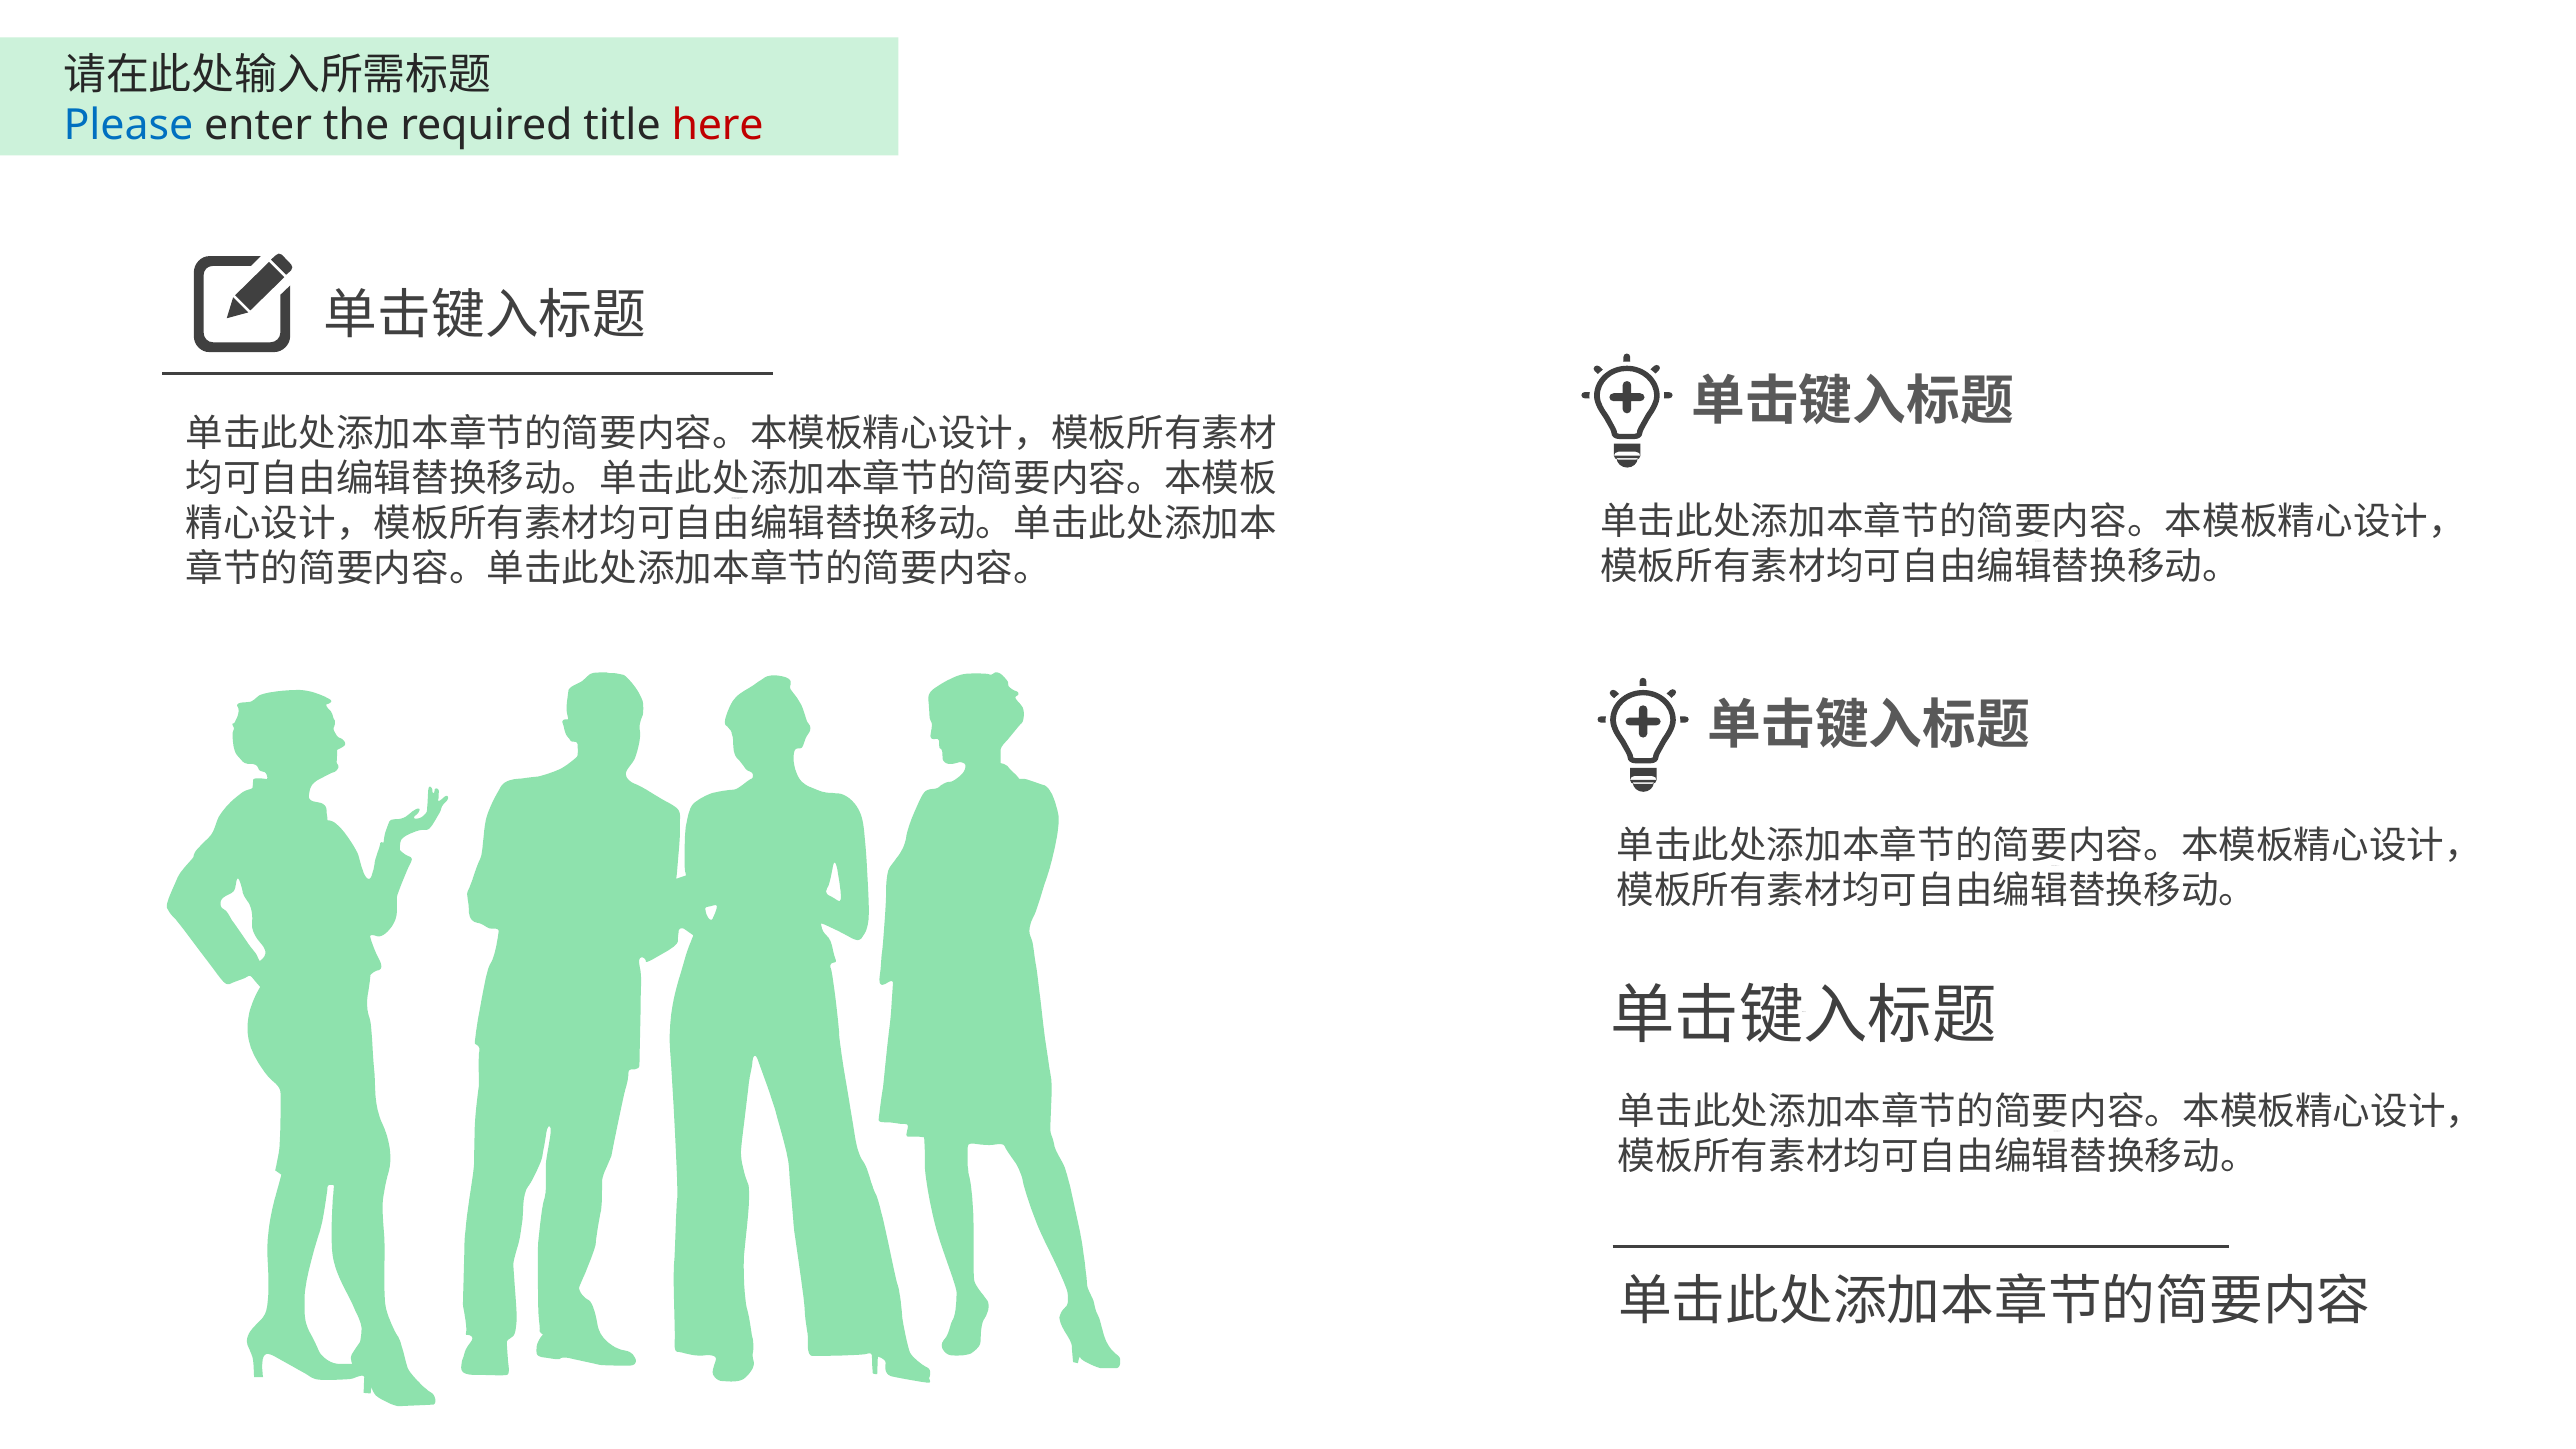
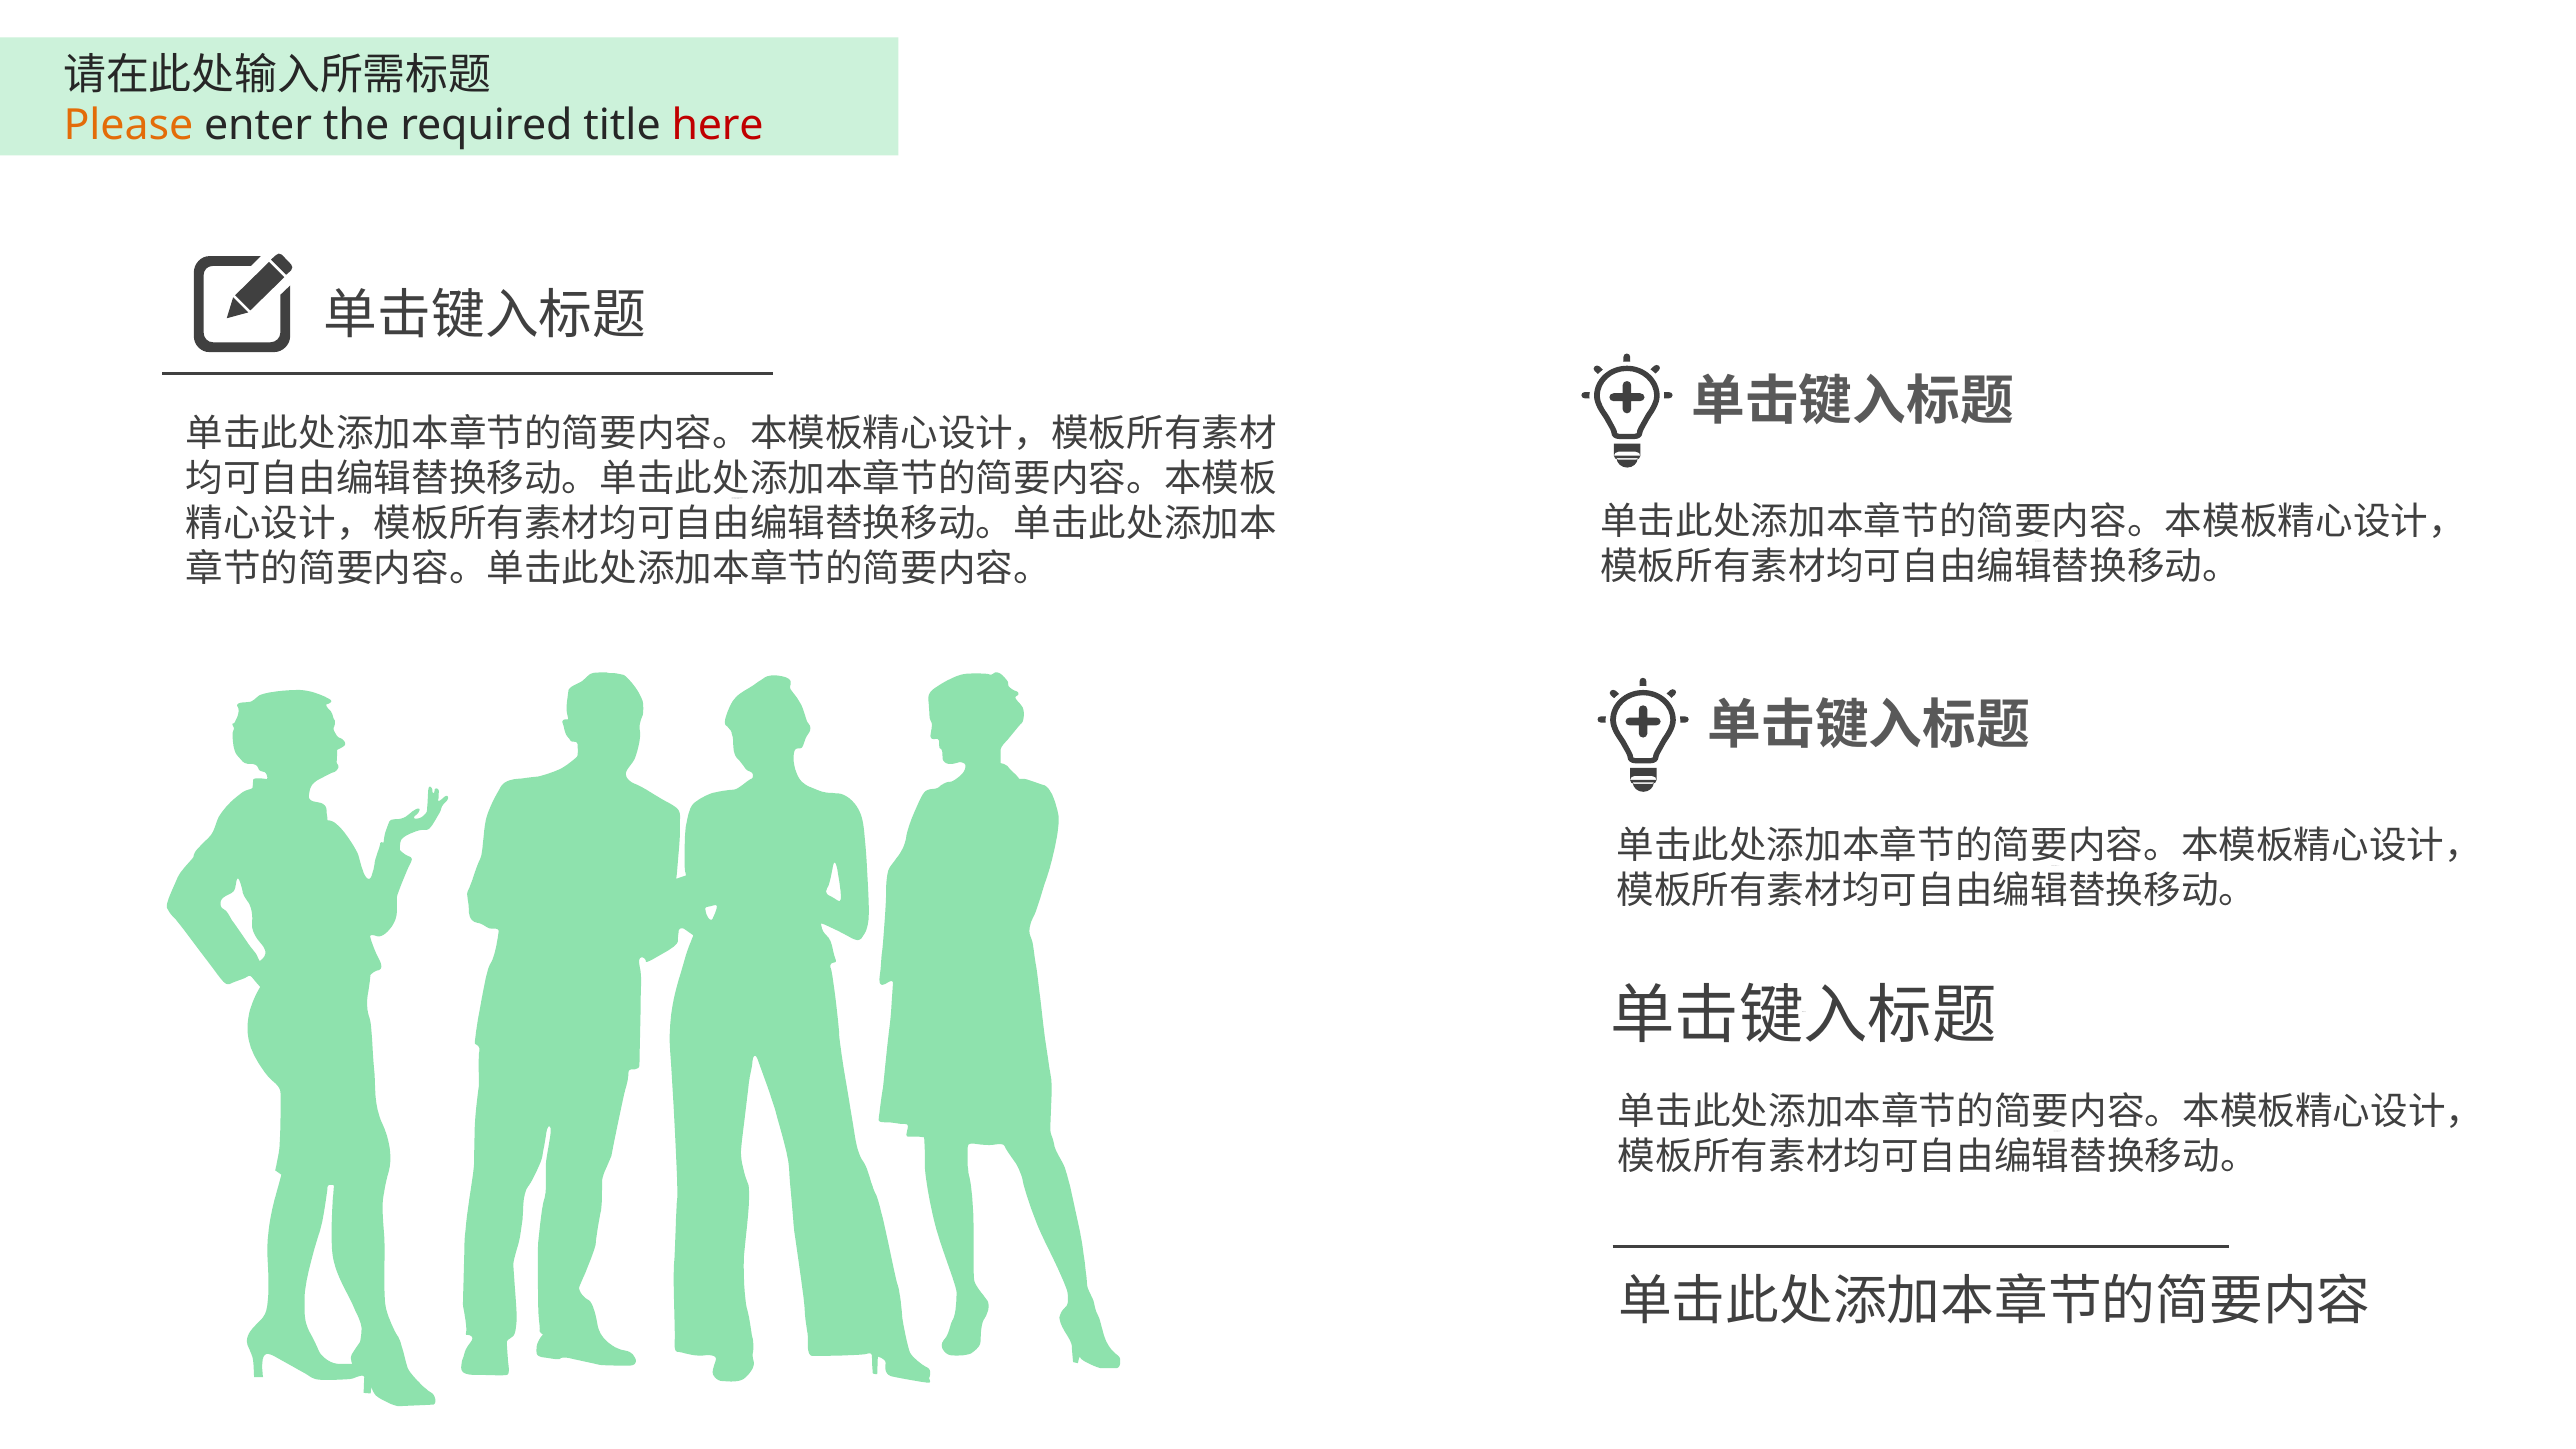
Please colour: blue -> orange (128, 126)
